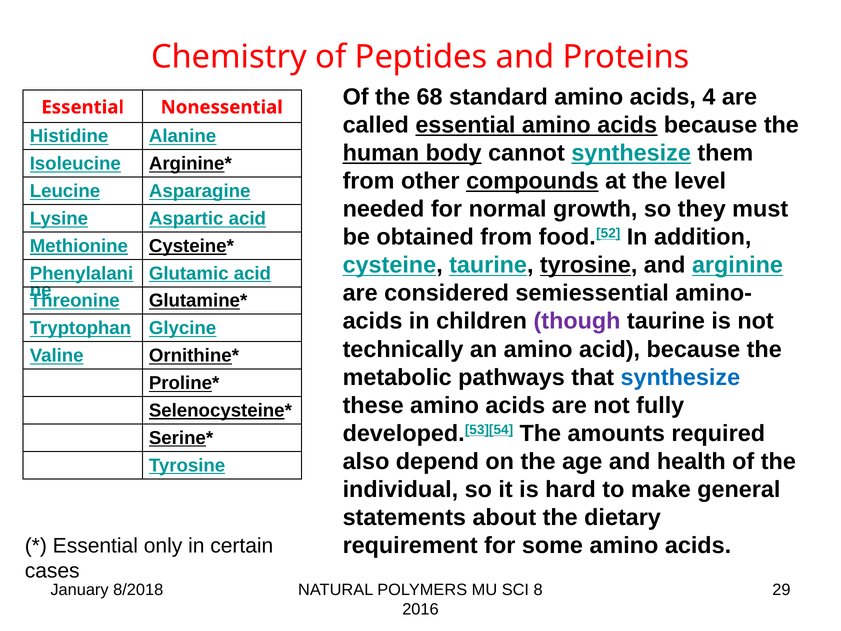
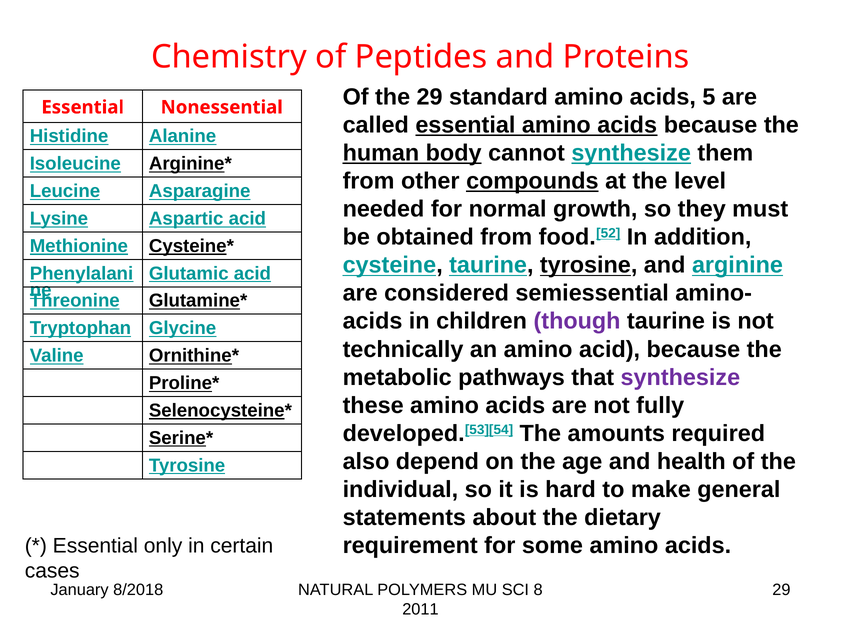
the 68: 68 -> 29 (430, 97)
4: 4 -> 5 (709, 97)
synthesize colour: blue -> purple (680, 377)
2016: 2016 -> 2011 (420, 609)
